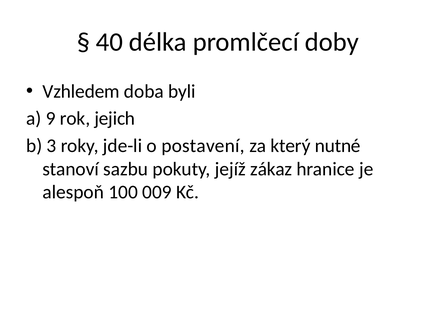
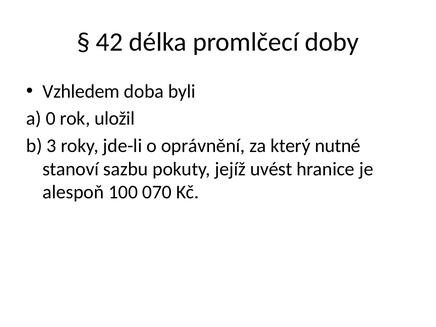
40: 40 -> 42 (109, 42)
9: 9 -> 0 (51, 119)
jejich: jejich -> uložil (115, 119)
postavení: postavení -> oprávnění (203, 146)
zákaz: zákaz -> uvést (271, 169)
009: 009 -> 070 (157, 192)
